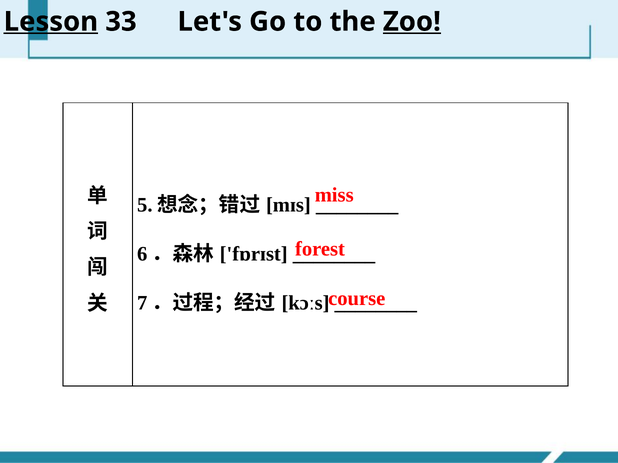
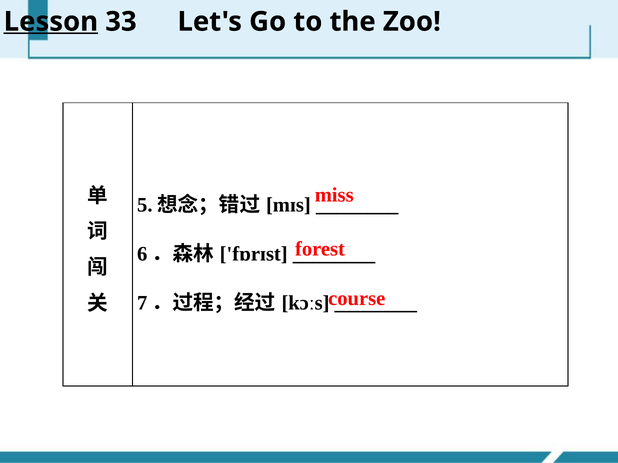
Zoo underline: present -> none (412, 22)
